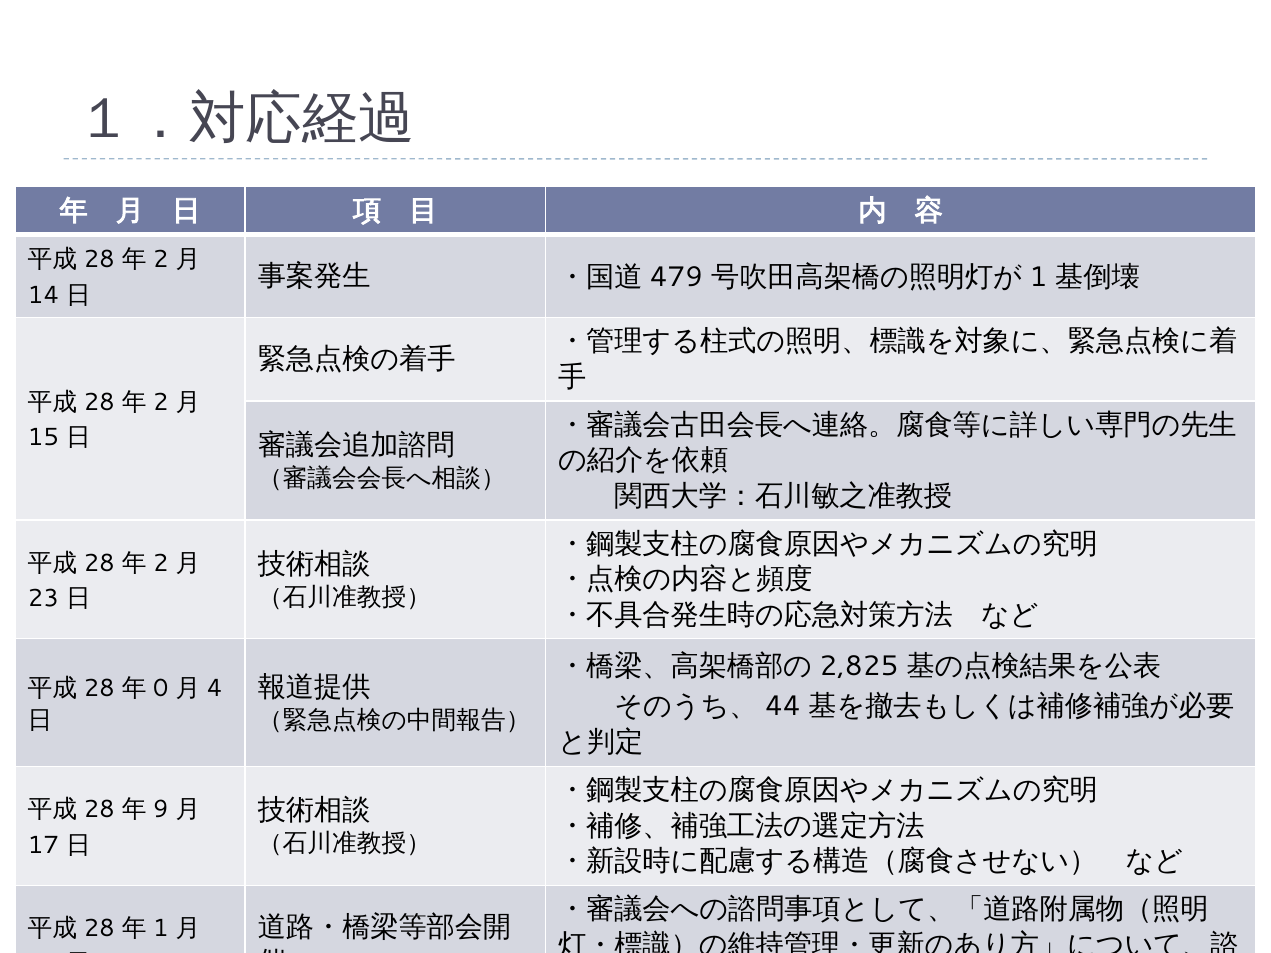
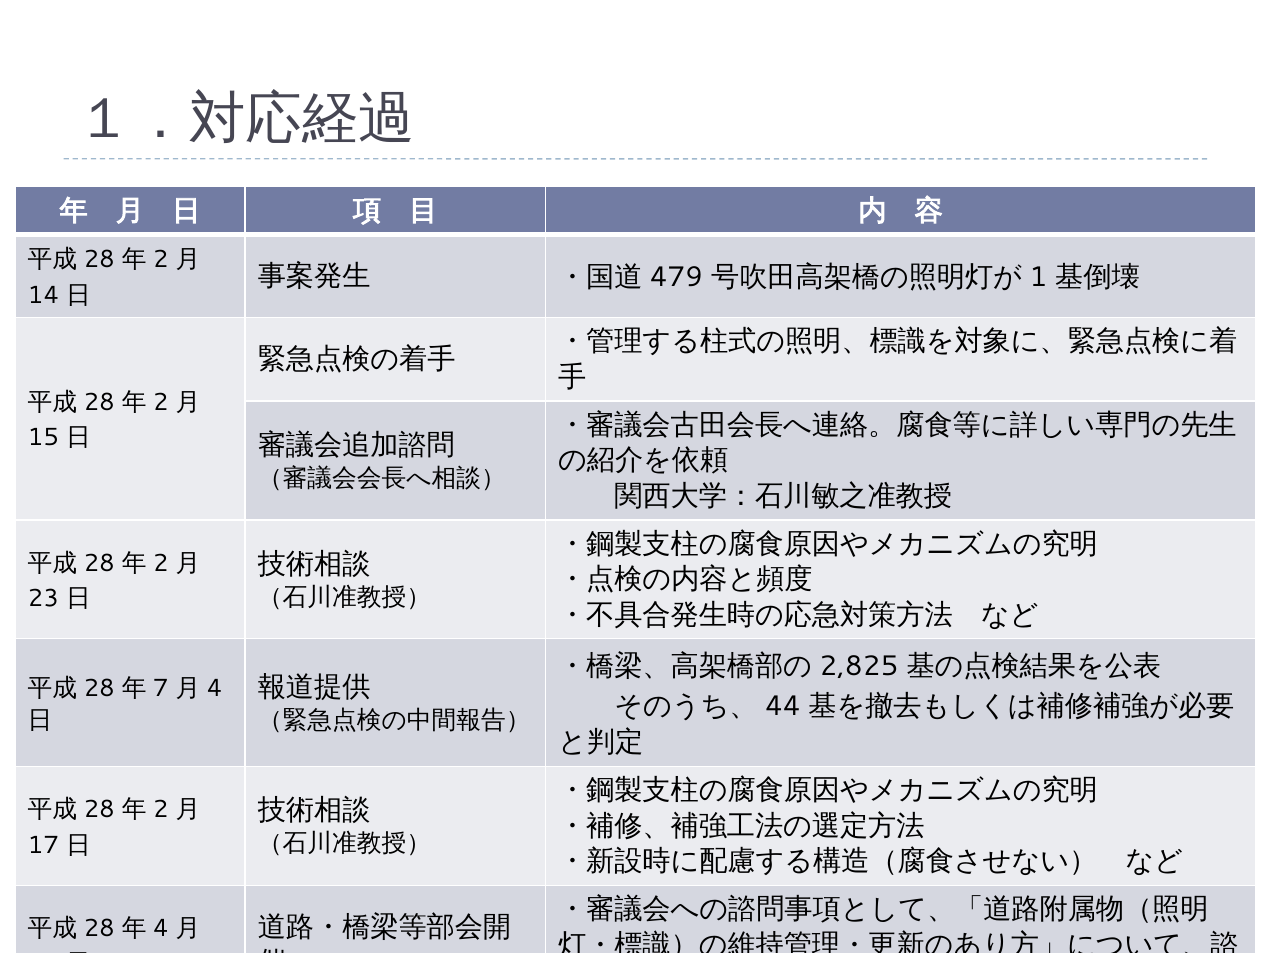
0: 0 -> 7 (161, 688)
9: 9 -> 2 (161, 810)
1: 1 -> 4 (161, 929)
